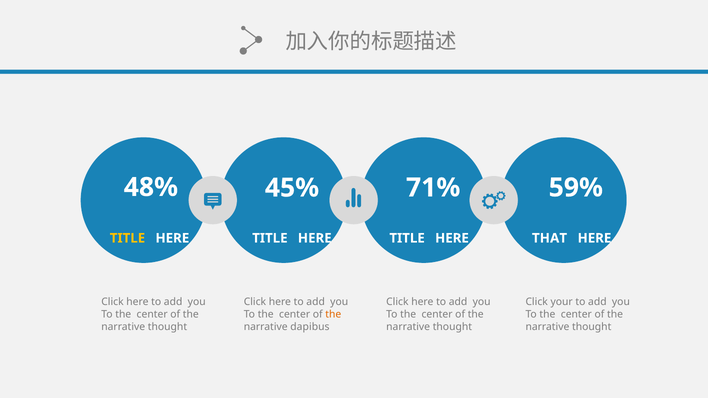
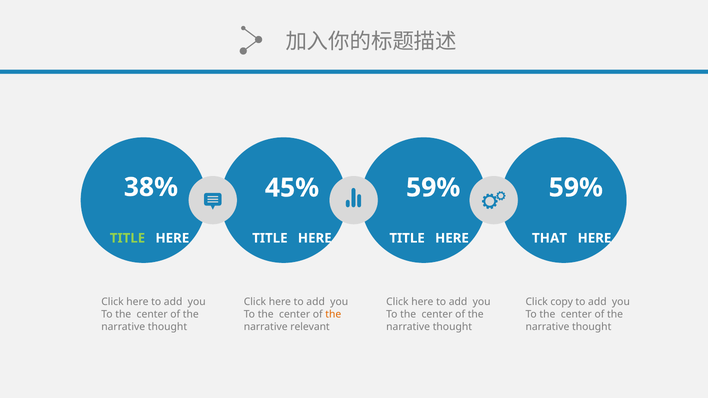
48%: 48% -> 38% (151, 187)
45% 71%: 71% -> 59% (433, 188)
TITLE colour: yellow -> light green (127, 238)
your: your -> copy (562, 302)
dapibus: dapibus -> relevant (310, 327)
